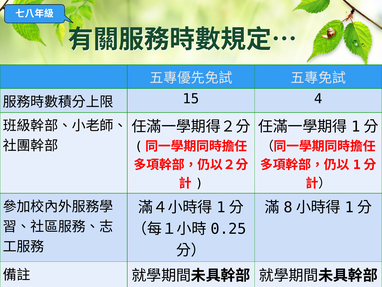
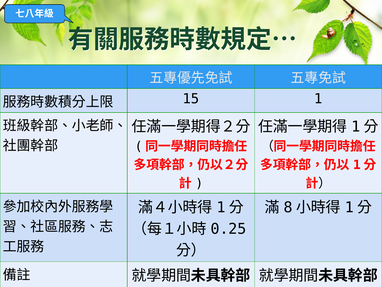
4: 4 -> 1 (318, 99)
